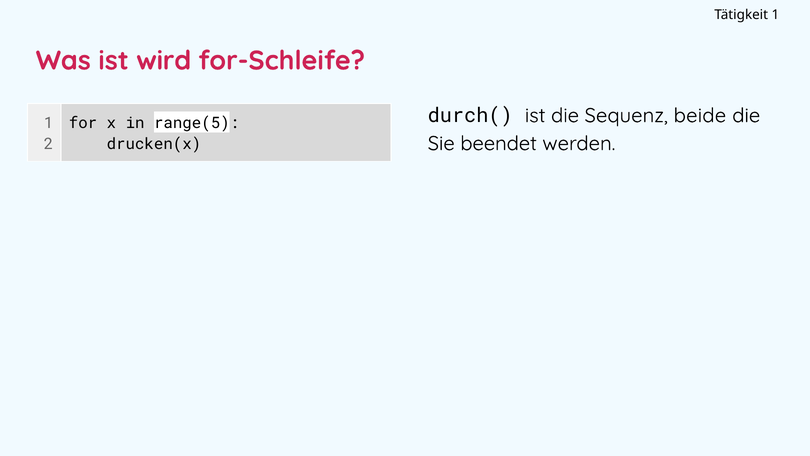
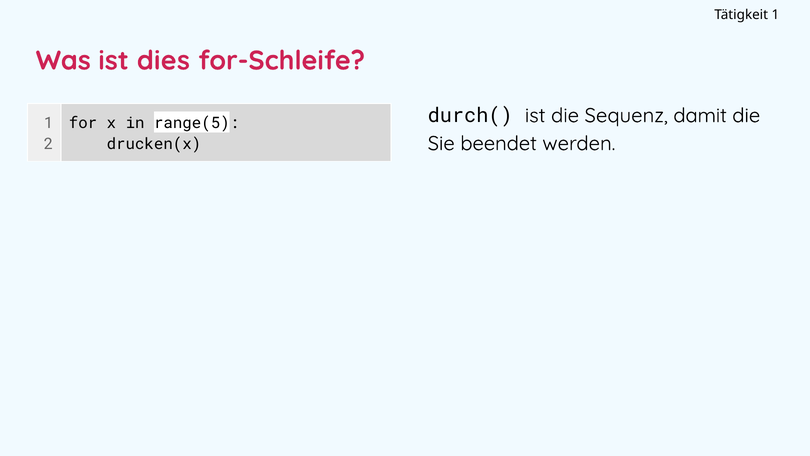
wird: wird -> dies (163, 61)
beide: beide -> damit (700, 115)
